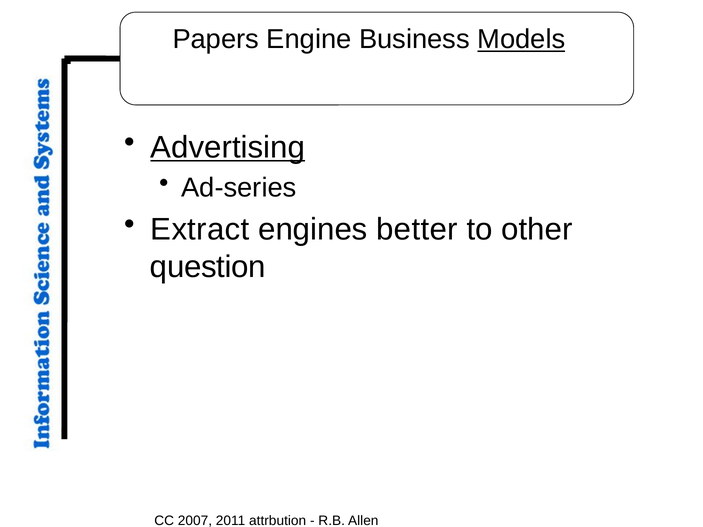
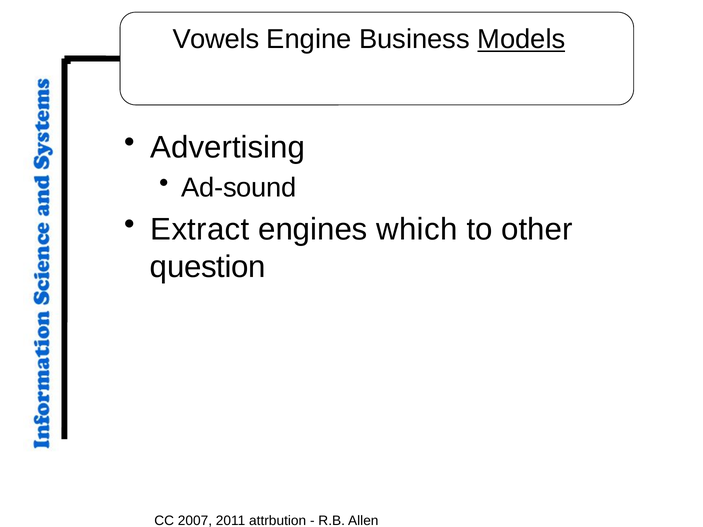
Papers: Papers -> Vowels (216, 39)
Advertising underline: present -> none (228, 147)
Ad-series: Ad-series -> Ad-sound (239, 188)
better: better -> which (417, 229)
